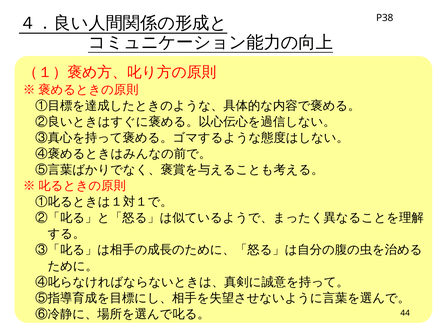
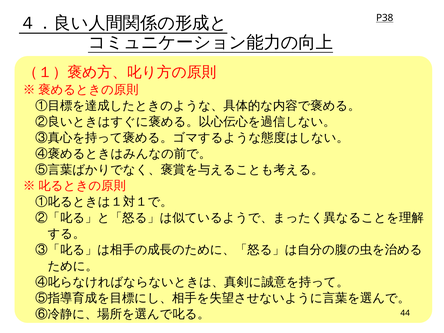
P38 underline: none -> present (385, 18)
